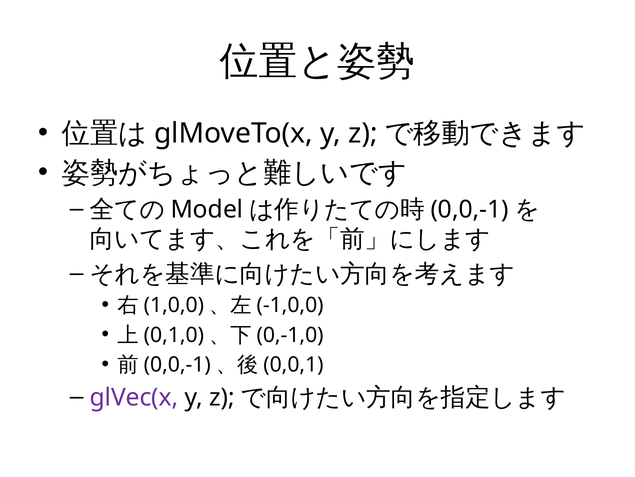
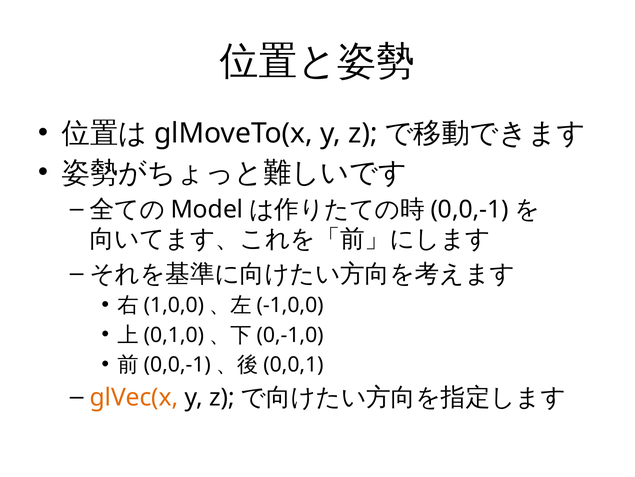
glVec(x colour: purple -> orange (134, 397)
